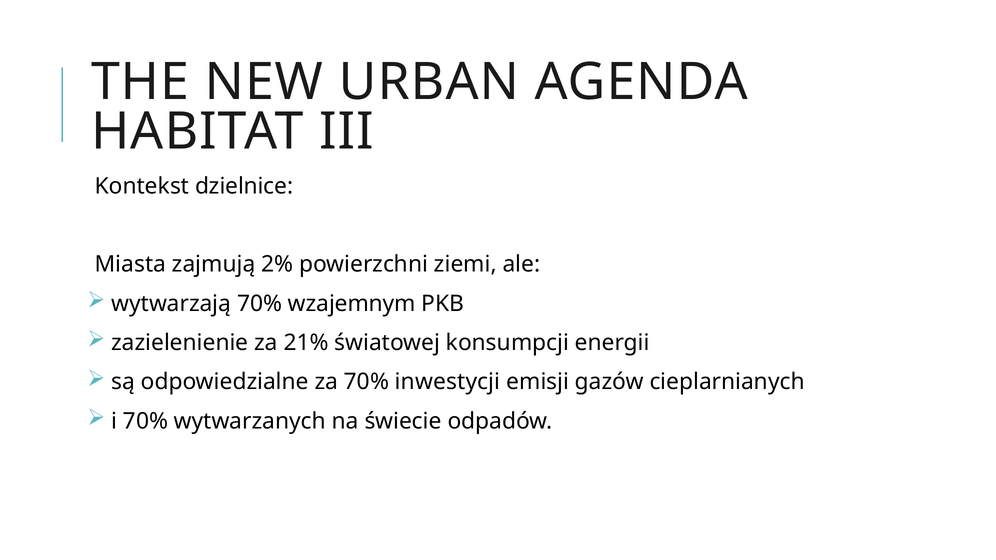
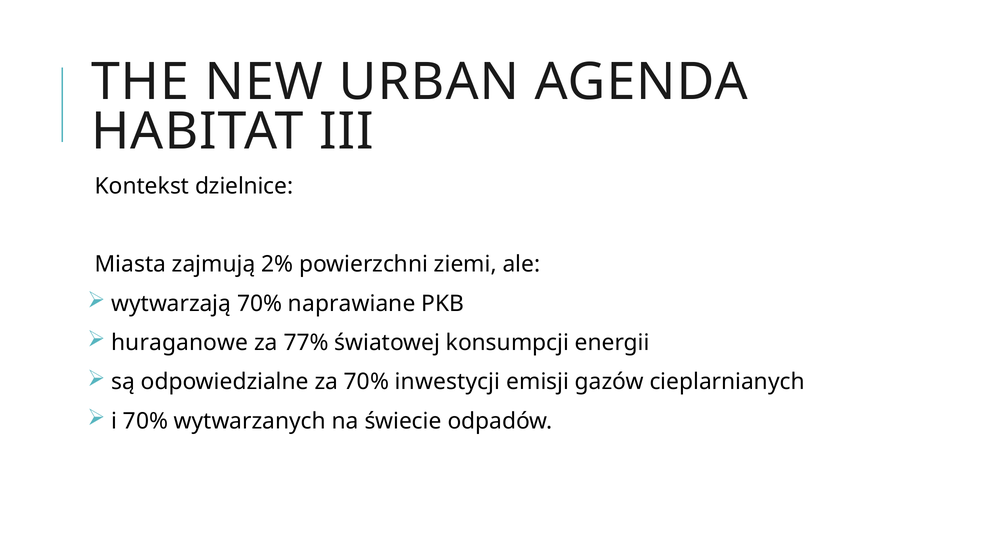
wzajemnym: wzajemnym -> naprawiane (352, 304)
zazielenienie: zazielenienie -> huraganowe (180, 343)
21%: 21% -> 77% (306, 343)
